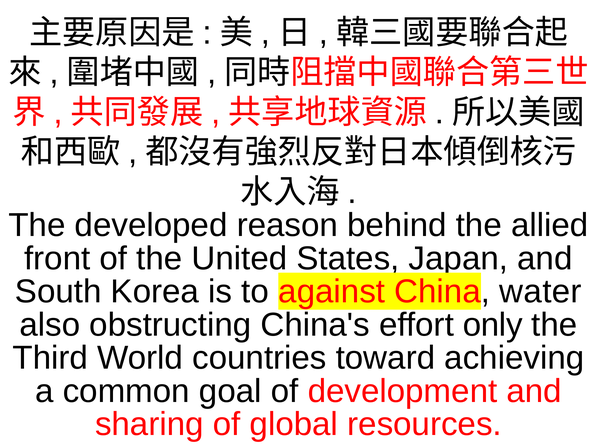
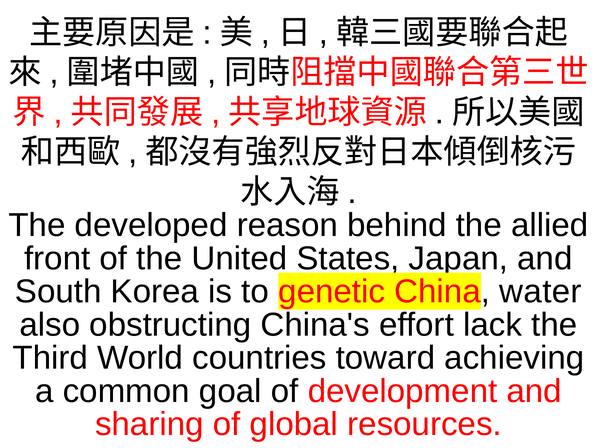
against: against -> genetic (332, 291)
only: only -> lack (493, 325)
